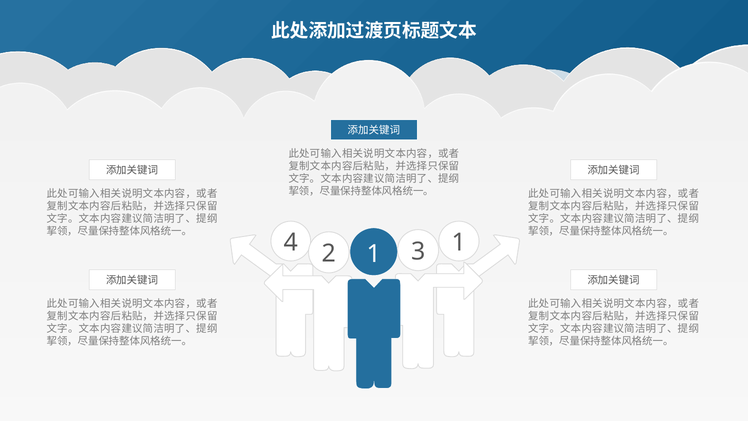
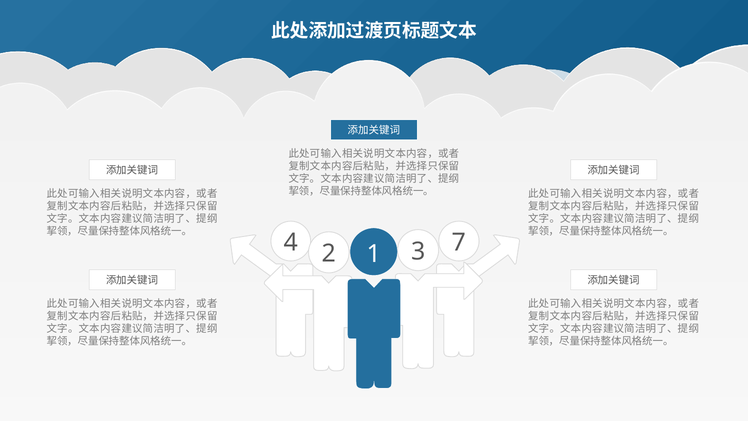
4 1: 1 -> 7 (459, 242)
